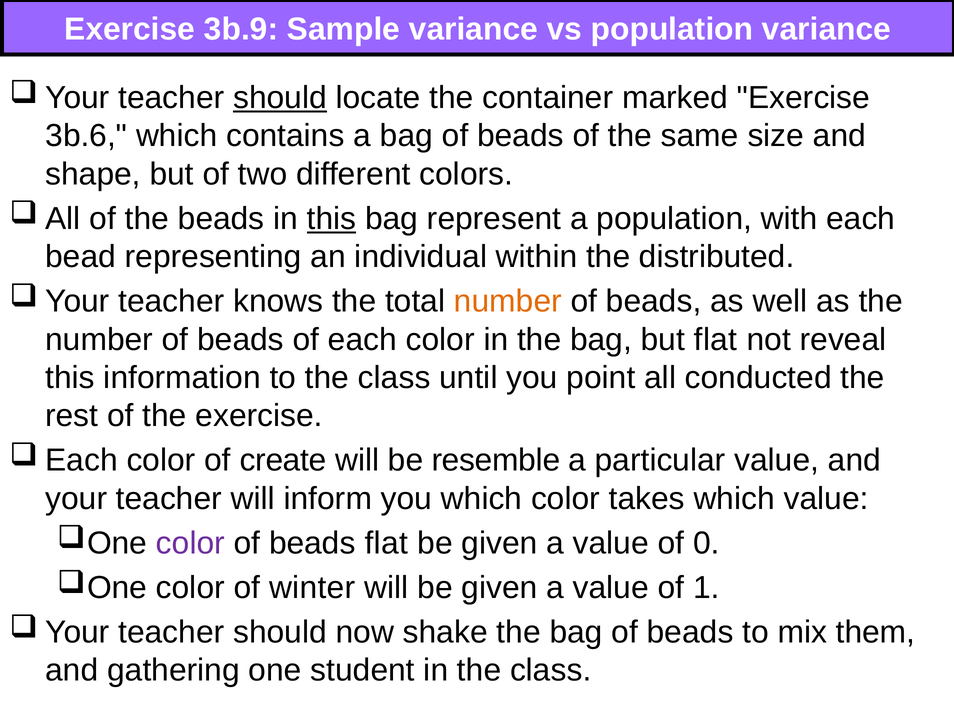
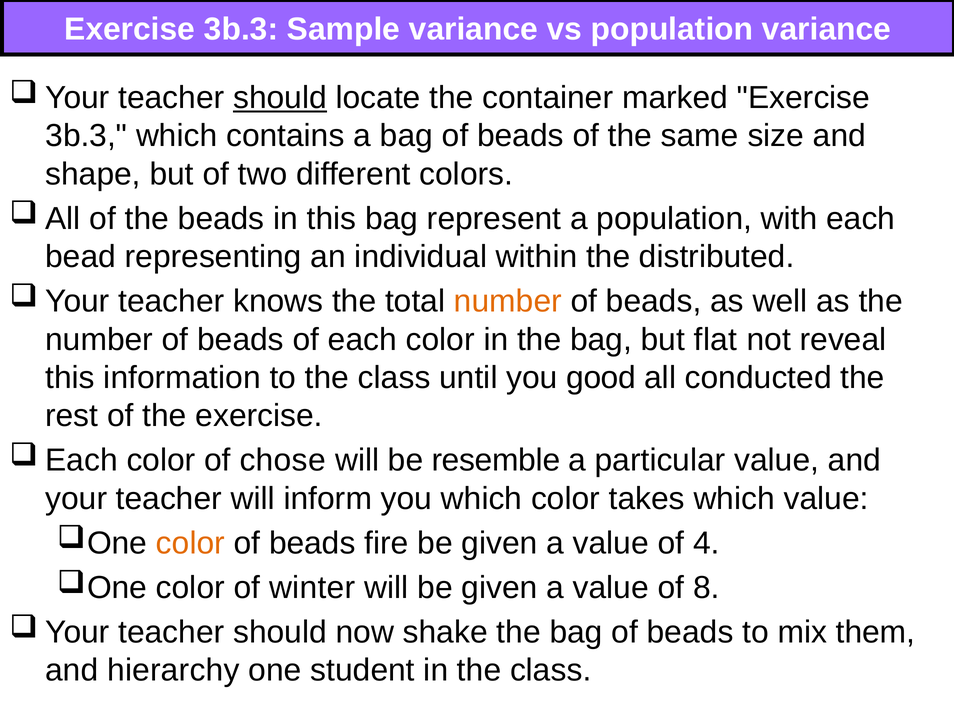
3b.9: 3b.9 -> 3b.3 (241, 29)
3b.6: 3b.6 -> 3b.3 (86, 136)
this underline: present -> none (331, 218)
point: point -> good (601, 377)
create: create -> chose (283, 460)
color colour: purple -> orange (190, 543)
beads flat: flat -> fire (386, 543)
0: 0 -> 4 (706, 543)
1: 1 -> 8 (706, 587)
gathering: gathering -> hierarchy (173, 670)
